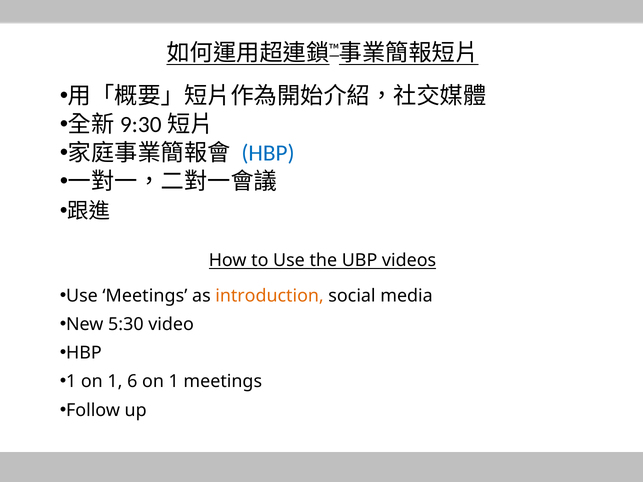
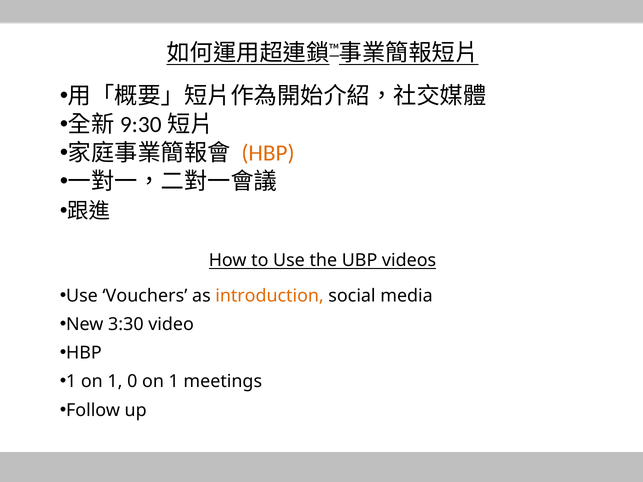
HBP colour: blue -> orange (268, 153)
Use Meetings: Meetings -> Vouchers (145, 296)
5:30: 5:30 -> 3:30 (126, 325)
6: 6 -> 0 (132, 382)
